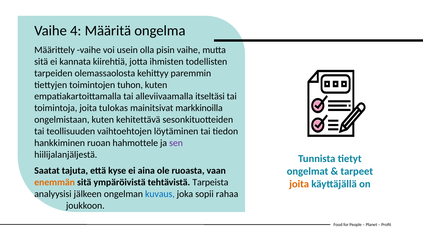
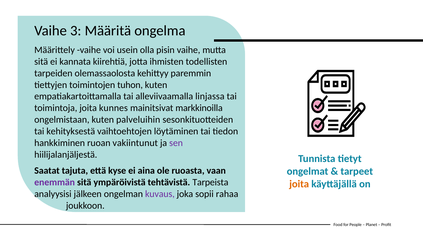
4: 4 -> 3 (76, 31)
itseltäsi: itseltäsi -> linjassa (210, 96)
tulokas: tulokas -> kunnes (113, 108)
kehitettävä: kehitettävä -> palveluihin (138, 120)
teollisuuden: teollisuuden -> kehityksestä (71, 131)
hahmottele: hahmottele -> vakiintunut (135, 143)
enemmän colour: orange -> purple (55, 182)
kuvaus colour: blue -> purple (160, 194)
